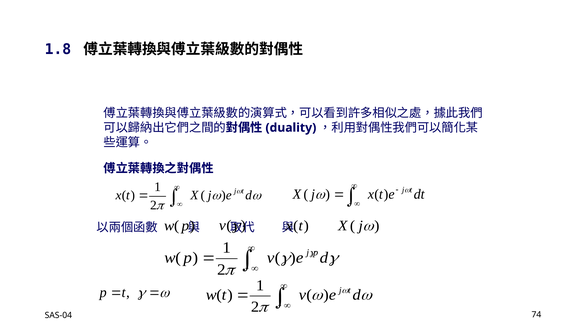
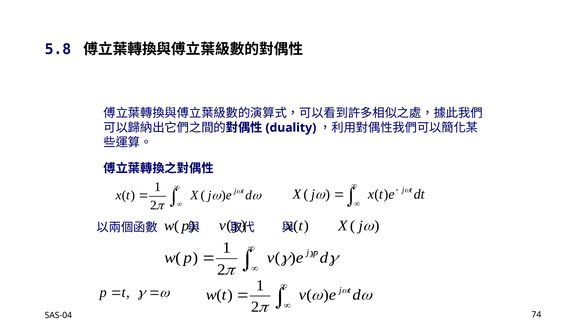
1.8: 1.8 -> 5.8 (58, 49)
